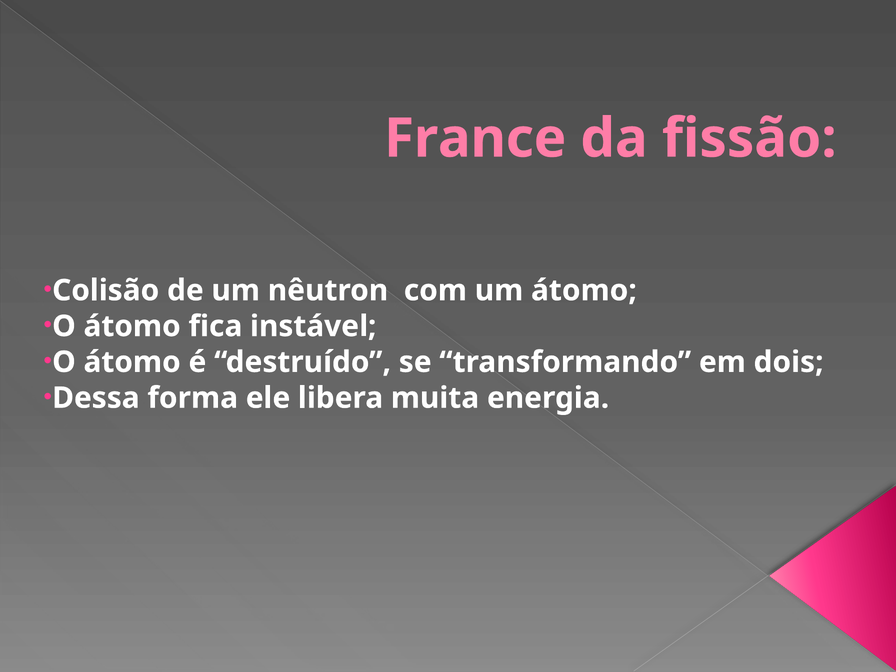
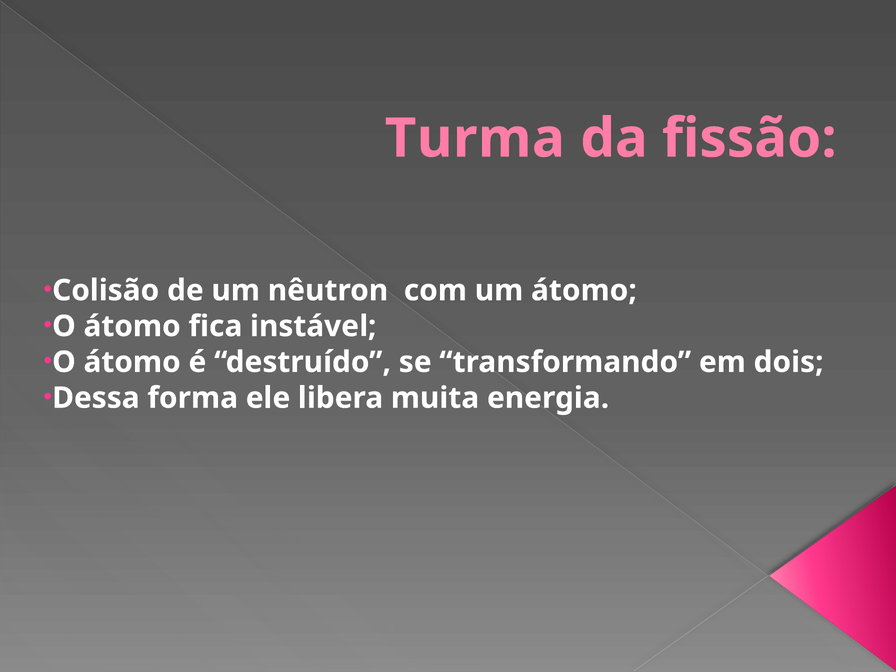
France: France -> Turma (475, 139)
